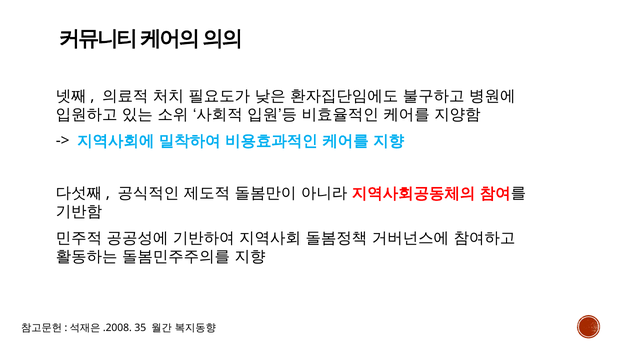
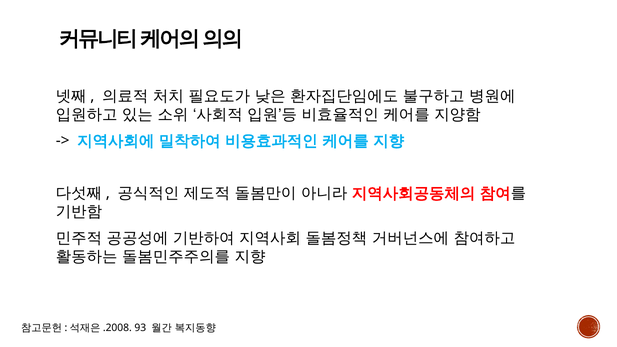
35: 35 -> 93 (140, 328)
